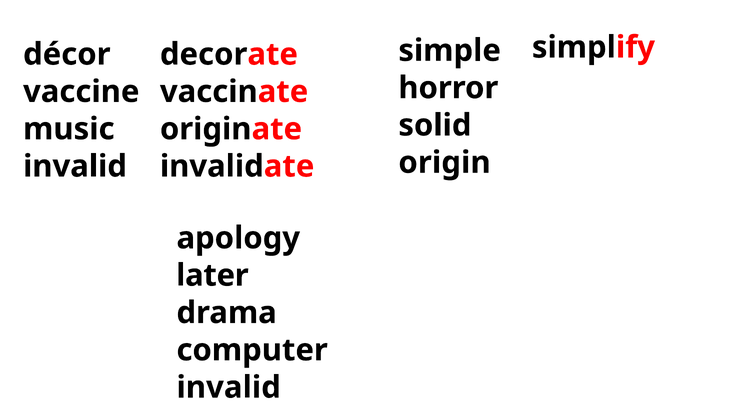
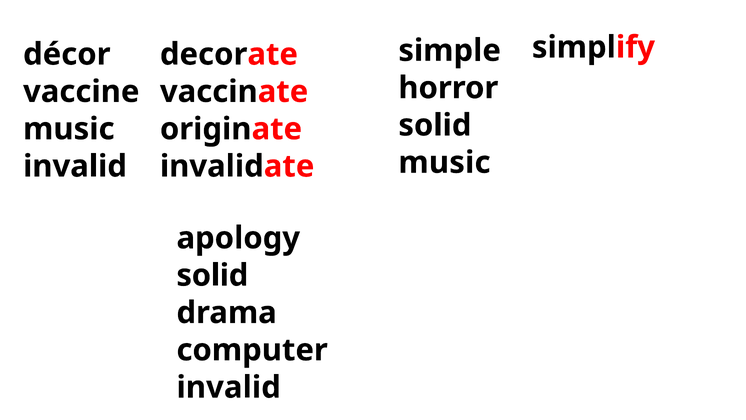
origin: origin -> music (444, 162)
later: later -> solid (212, 275)
